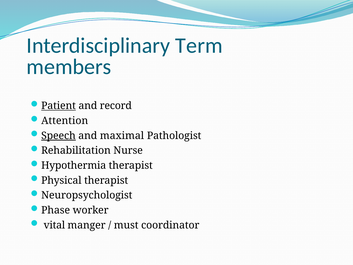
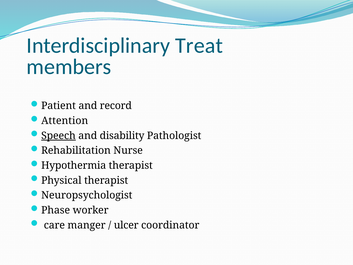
Term: Term -> Treat (199, 45)
Patient underline: present -> none (59, 106)
maximal: maximal -> disability (122, 136)
vital: vital -> care (54, 225)
must: must -> ulcer (126, 225)
